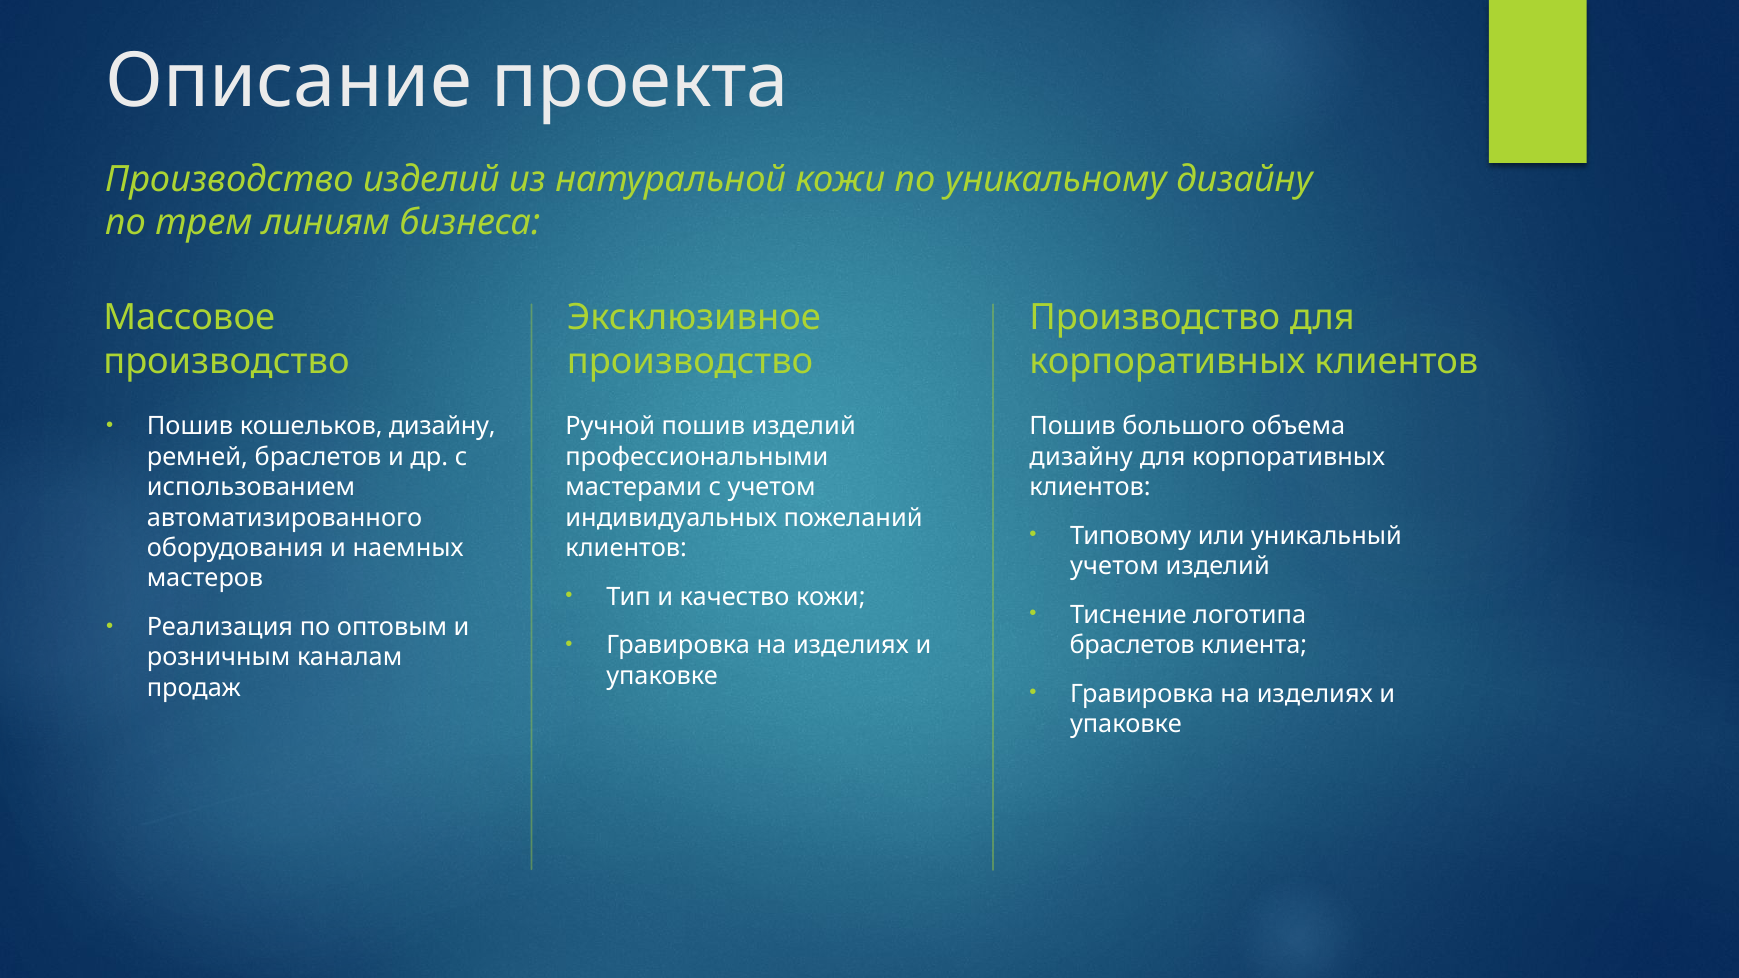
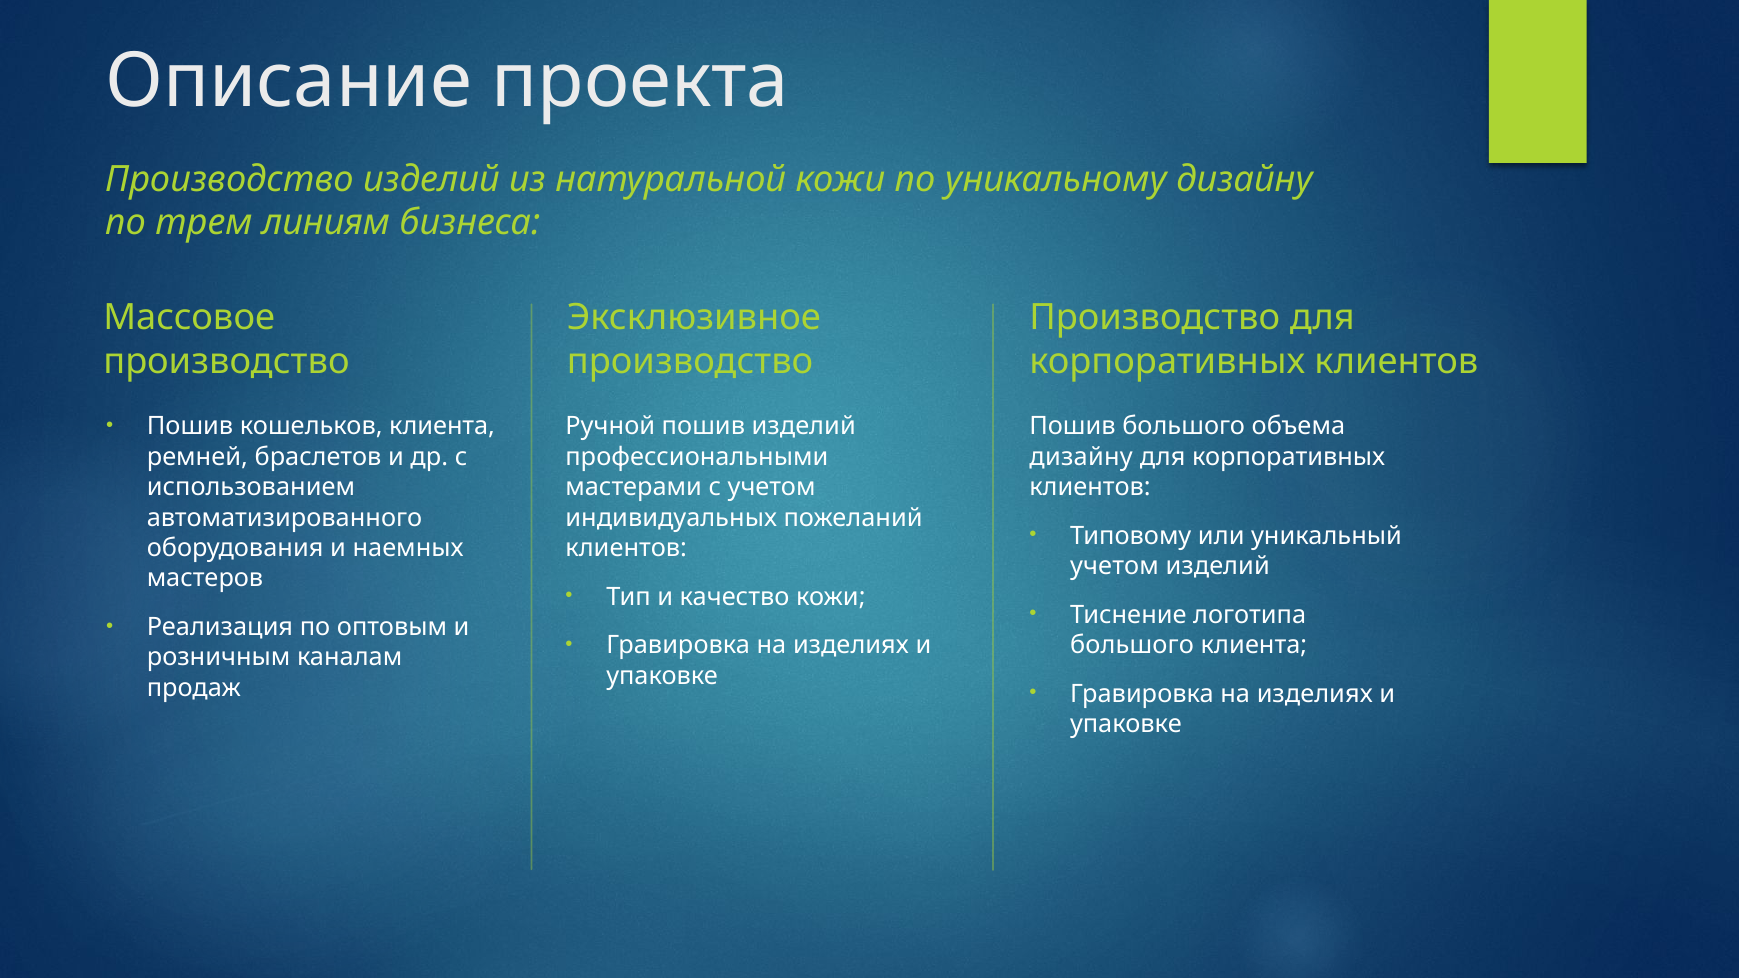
кошельков дизайну: дизайну -> клиента (442, 426)
браслетов: браслетов -> большого (1132, 645)
